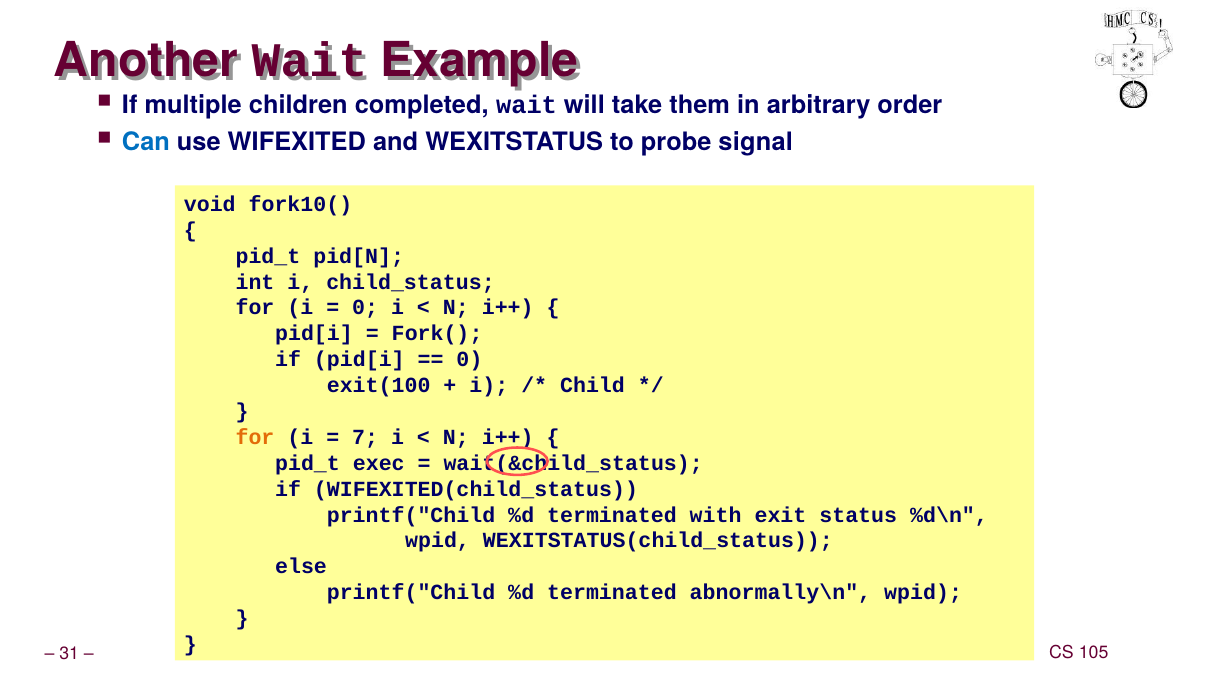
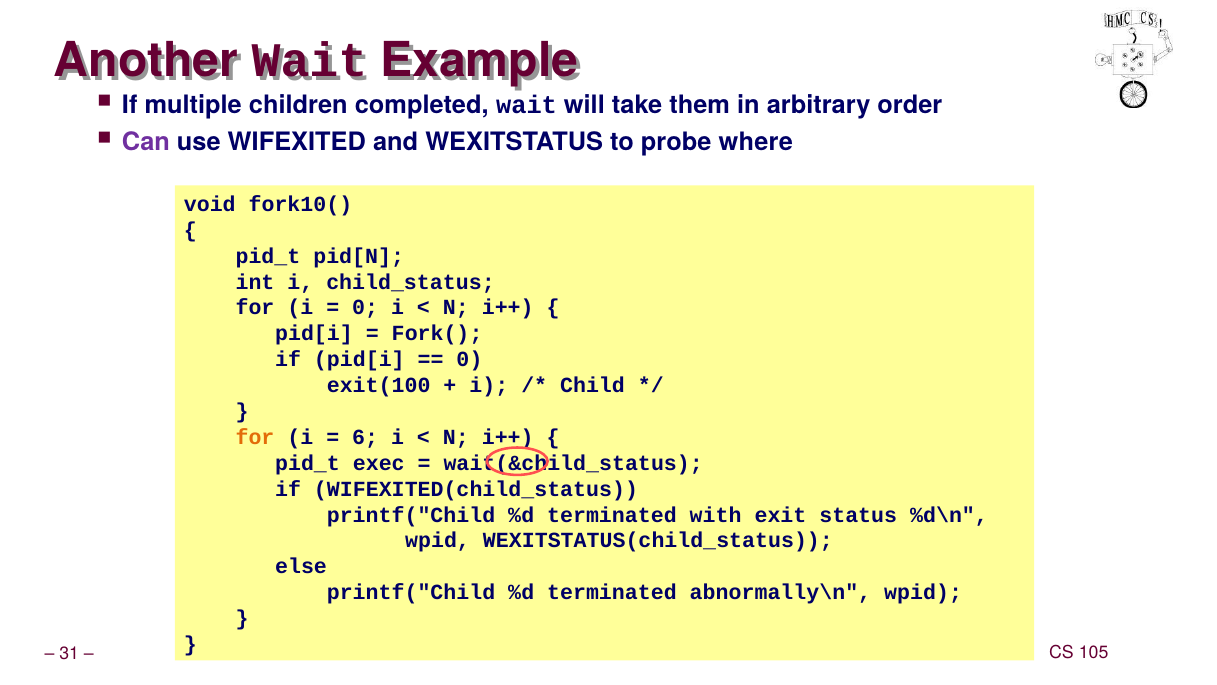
Can colour: blue -> purple (146, 142)
signal: signal -> where (756, 142)
7: 7 -> 6 (365, 437)
